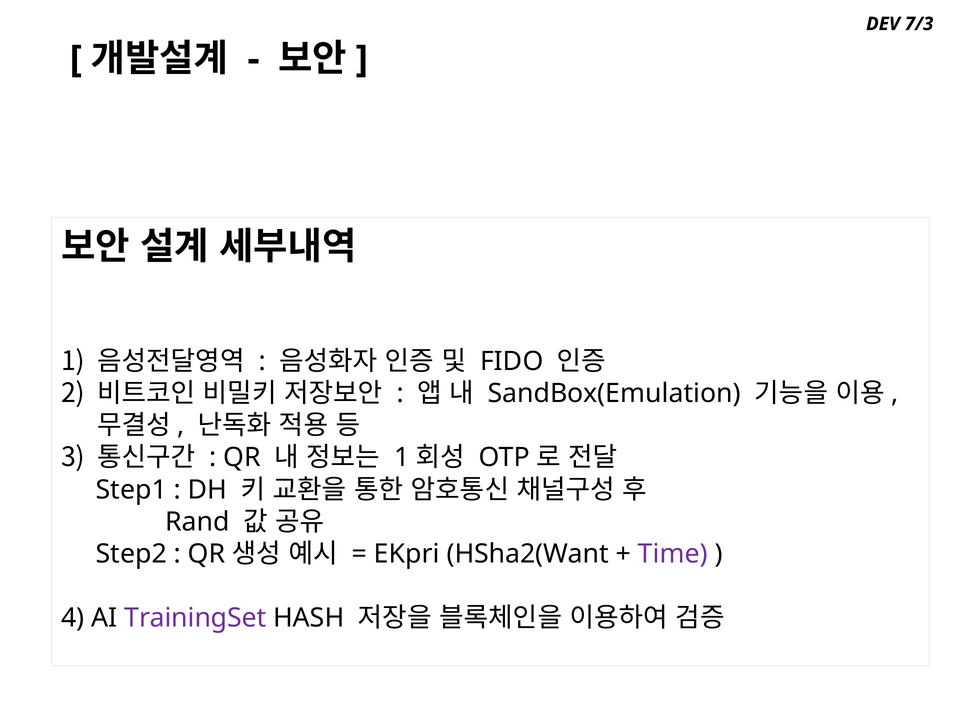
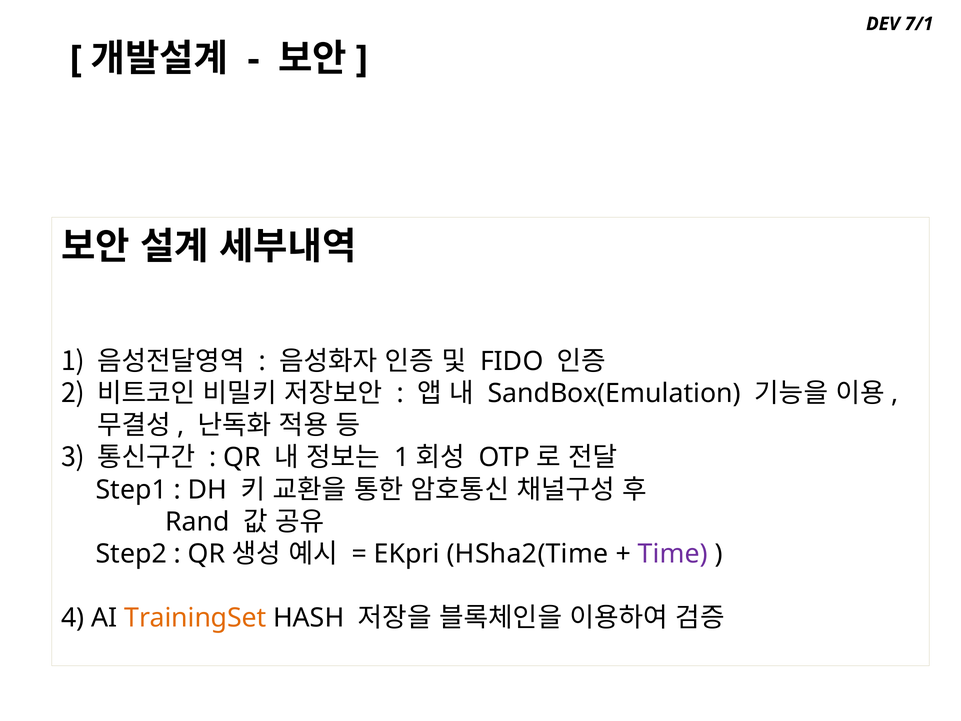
7/3: 7/3 -> 7/1 (919, 24)
HSha2(Want: HSha2(Want -> HSha2(Time (528, 554)
TrainingSet colour: purple -> orange (195, 618)
